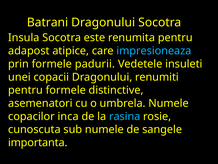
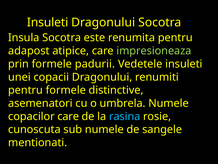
Batrani: Batrani -> Insuleti (48, 22)
impresioneaza colour: light blue -> light green (154, 51)
copacilor inca: inca -> care (68, 116)
importanta: importanta -> mentionati (38, 142)
